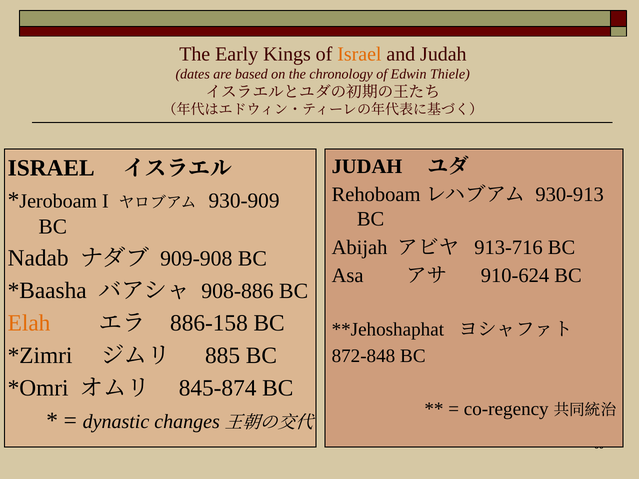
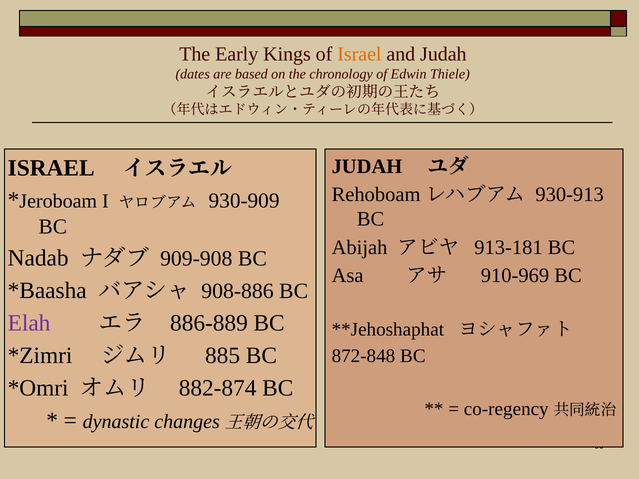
913-716: 913-716 -> 913-181 (508, 248)
910-624: 910-624 -> 910-969 (515, 276)
Elah colour: orange -> purple (29, 323)
886-158: 886-158 -> 886-889 (209, 323)
845-874: 845-874 -> 882-874 (218, 388)
